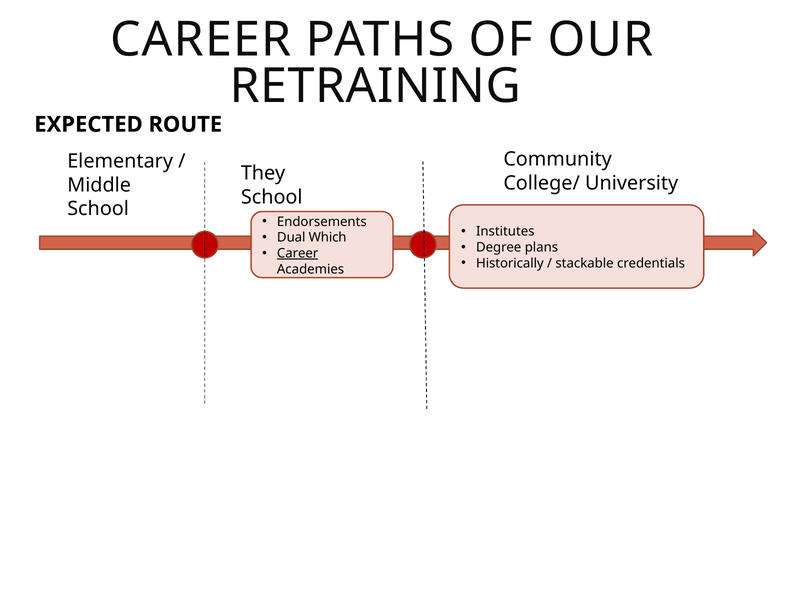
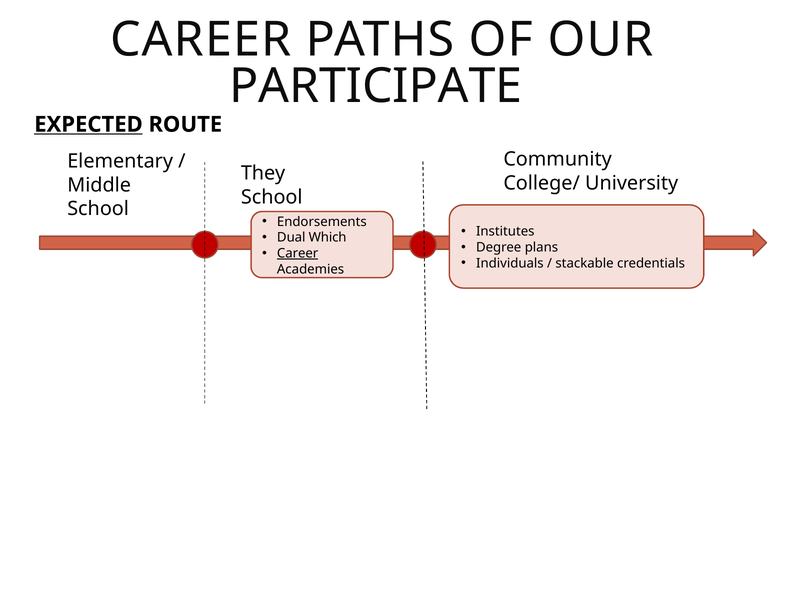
RETRAINING: RETRAINING -> PARTICIPATE (376, 86)
EXPECTED underline: none -> present (88, 124)
Historically: Historically -> Individuals (510, 263)
